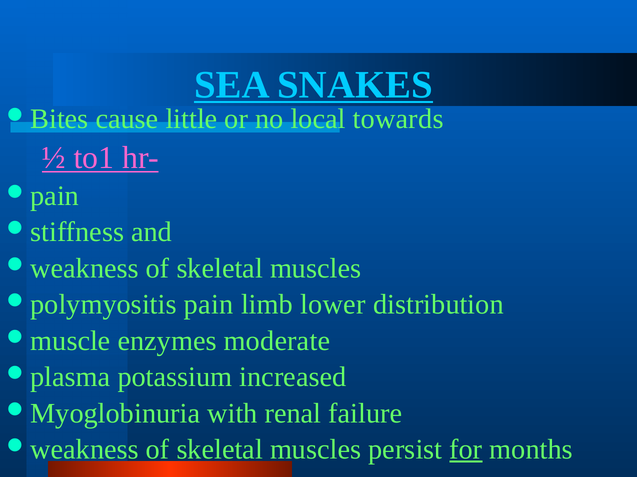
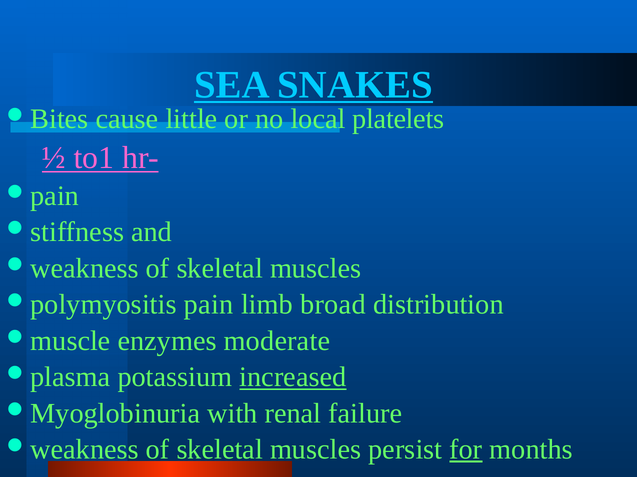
towards: towards -> platelets (398, 119)
lower: lower -> broad (333, 305)
increased underline: none -> present (293, 378)
